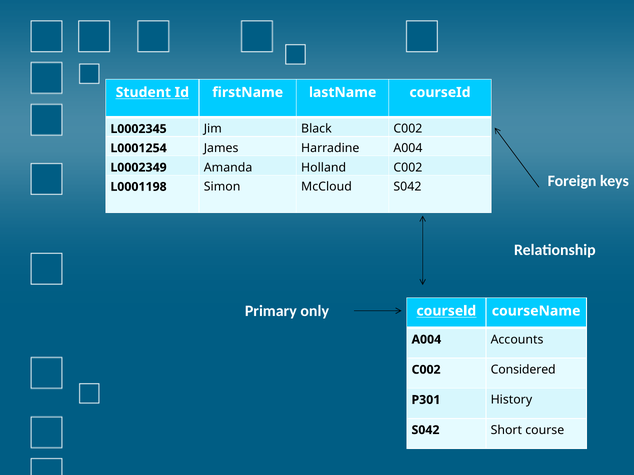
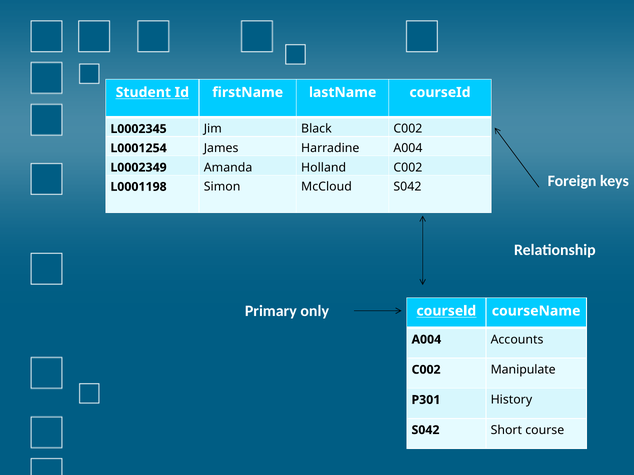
Considered: Considered -> Manipulate (523, 370)
